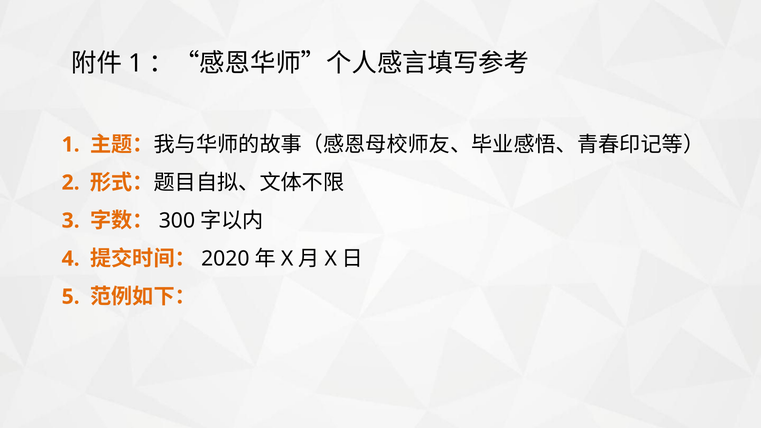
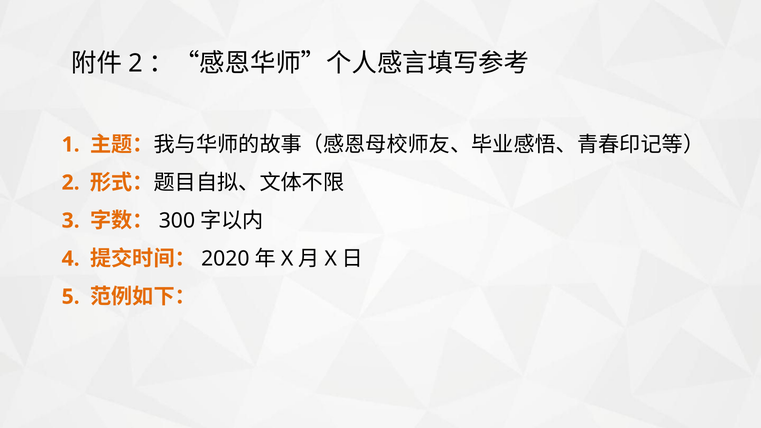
1: 1 -> 2 (135, 63)
